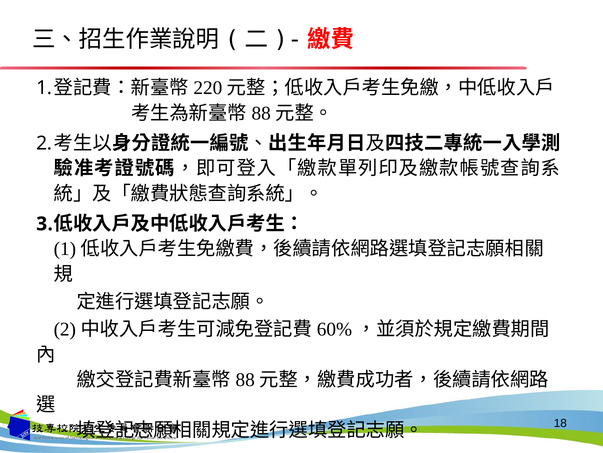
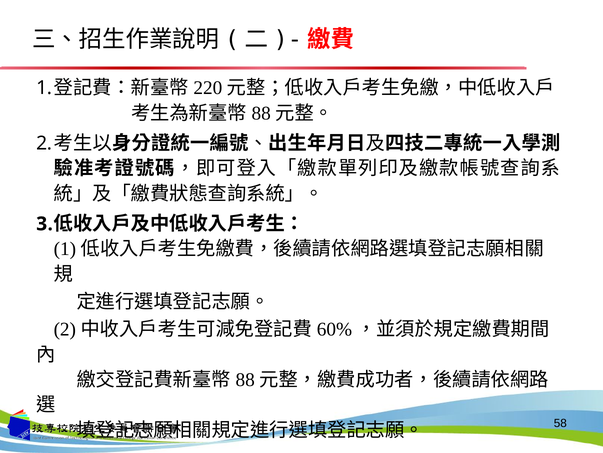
18: 18 -> 58 (560, 423)
